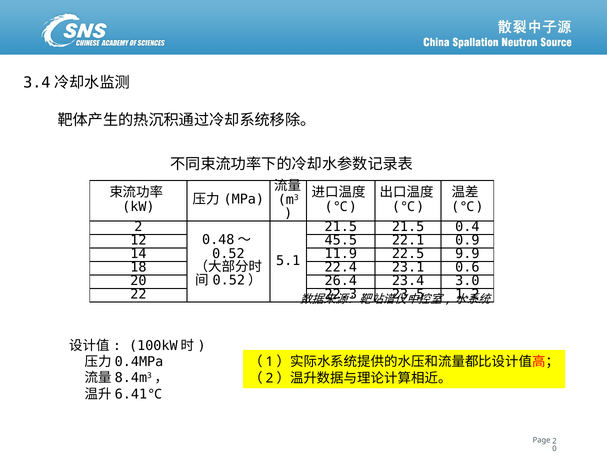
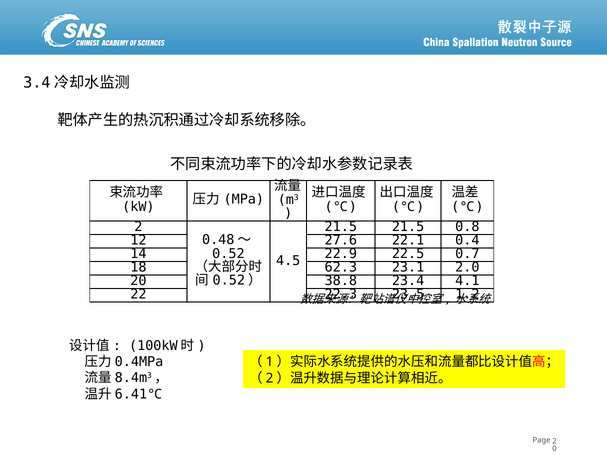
0.4: 0.4 -> 0.8 (467, 227)
45.5: 45.5 -> 27.6 (341, 241)
0.9: 0.9 -> 0.4 (467, 241)
11.9: 11.9 -> 22.9 (341, 254)
9.9: 9.9 -> 0.7 (467, 254)
5.1: 5.1 -> 4.5 (288, 261)
22.4: 22.4 -> 62.3 (341, 268)
0.6: 0.6 -> 2.0 (467, 268)
26.4: 26.4 -> 38.8 (341, 281)
3.0: 3.0 -> 4.1 (467, 281)
